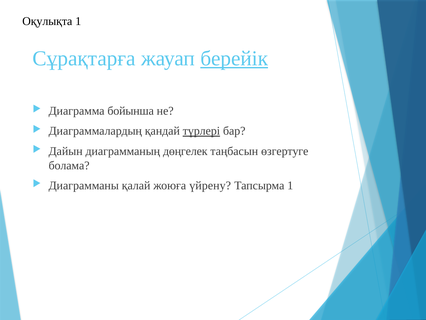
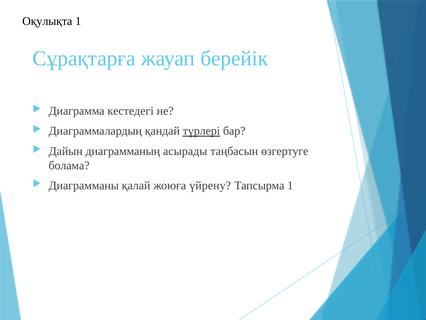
берейік underline: present -> none (234, 58)
бойынша: бойынша -> кестедегі (131, 111)
дөңгелек: дөңгелек -> асырады (185, 151)
